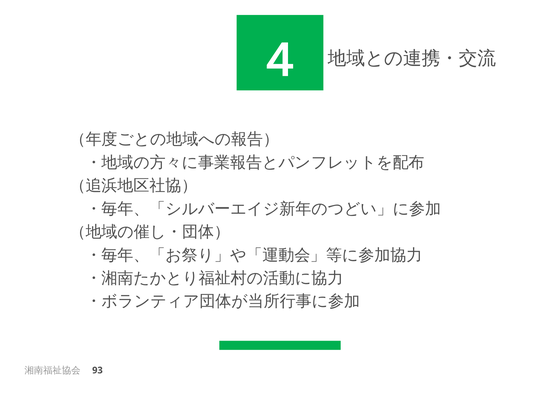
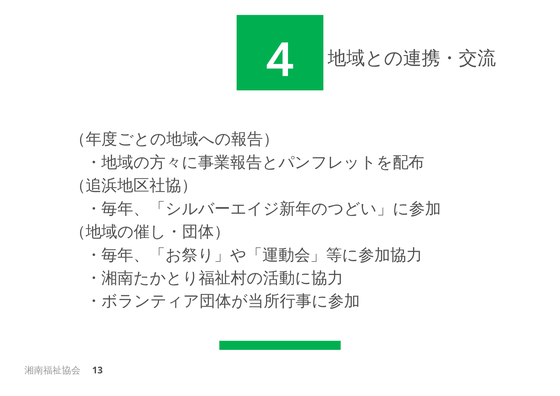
93: 93 -> 13 (97, 370)
